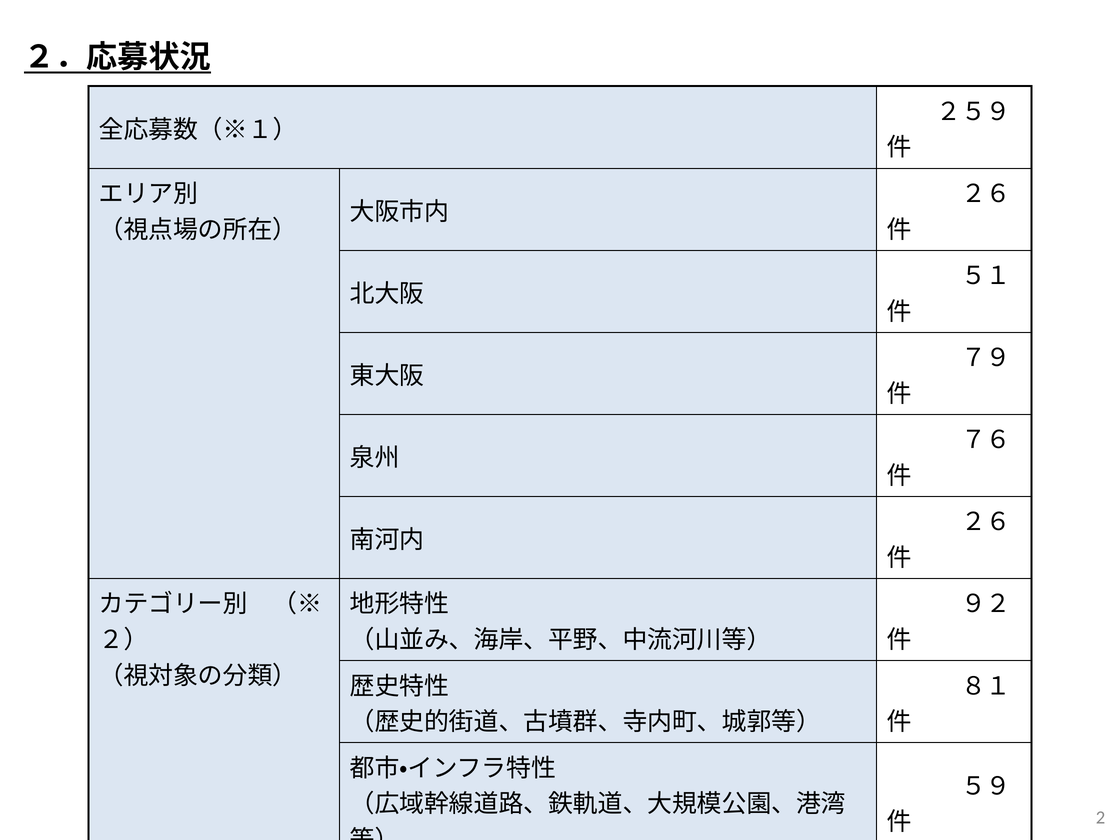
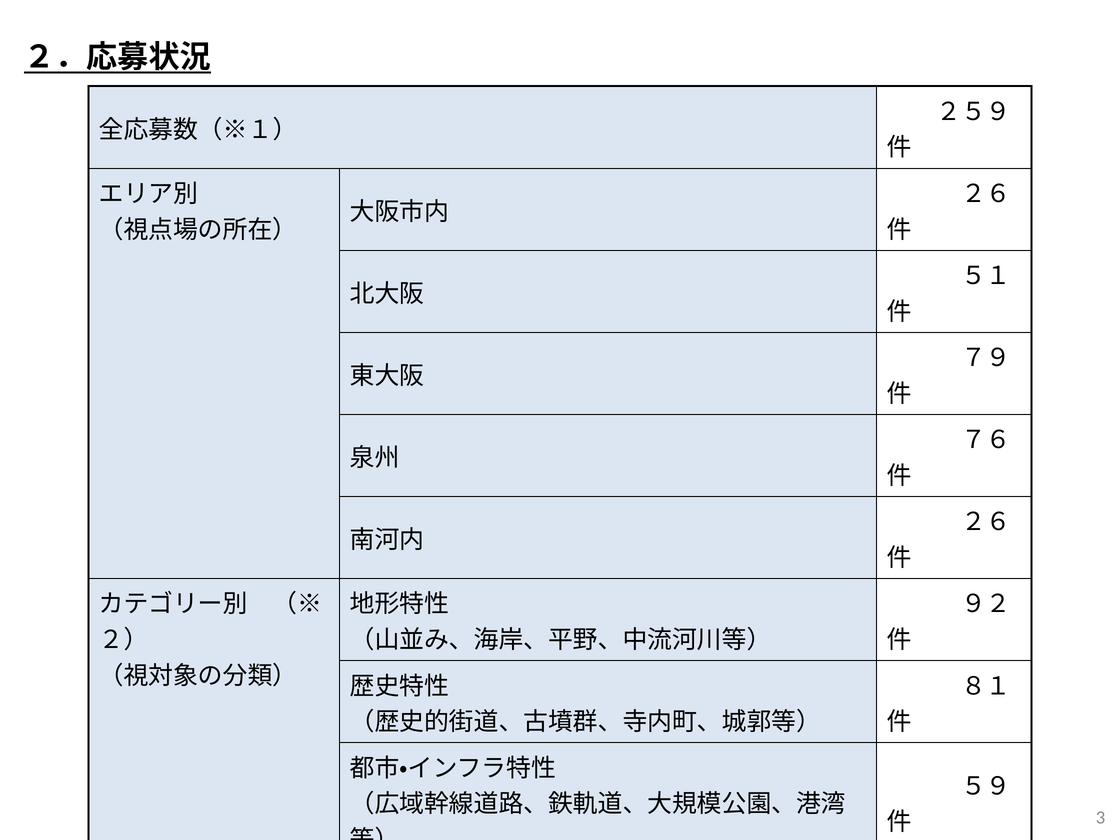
2: 2 -> 3 (1101, 818)
